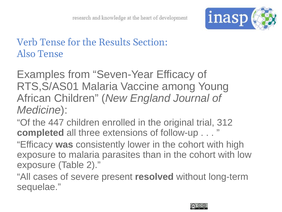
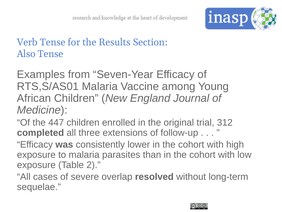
present: present -> overlap (117, 176)
